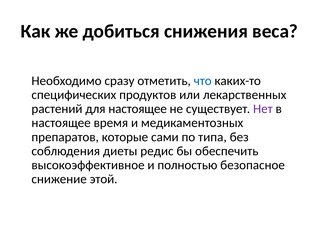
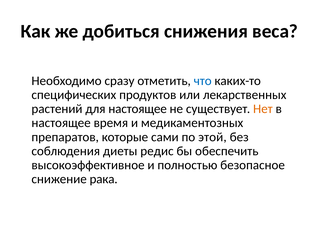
Нет colour: purple -> orange (263, 109)
типа: типа -> этой (212, 137)
этой: этой -> рака (104, 179)
